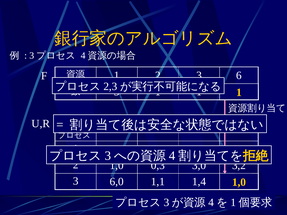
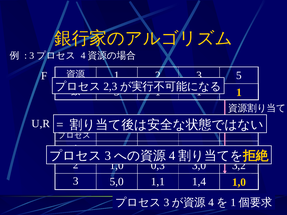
6: 6 -> 5 (239, 75)
6,0: 6,0 -> 5,0 (117, 182)
